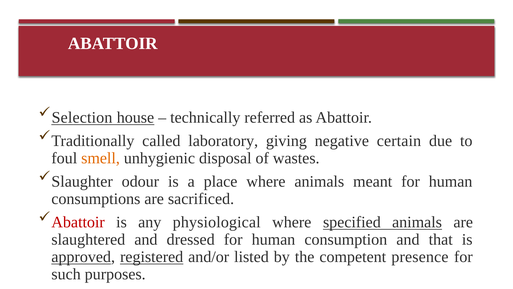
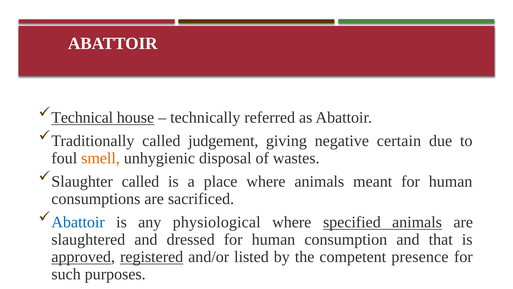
Selection: Selection -> Technical (82, 117)
laboratory: laboratory -> judgement (223, 141)
Slaughter odour: odour -> called (140, 181)
Abattoir colour: red -> blue (78, 222)
